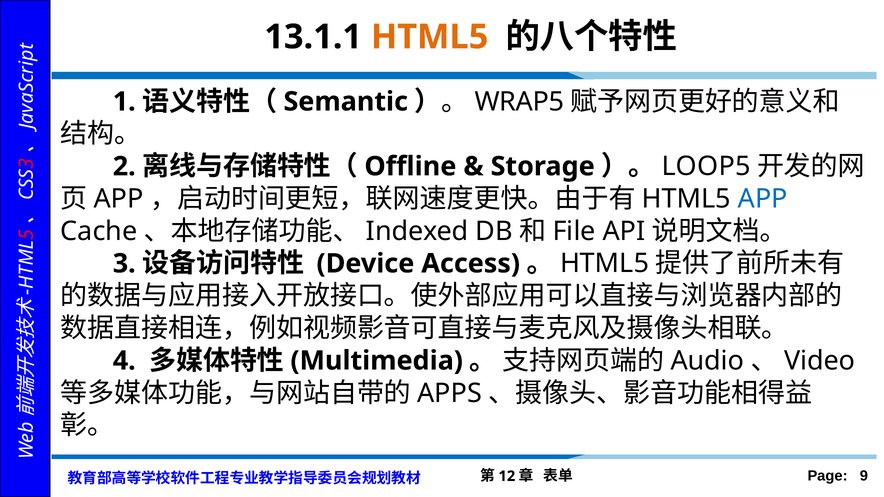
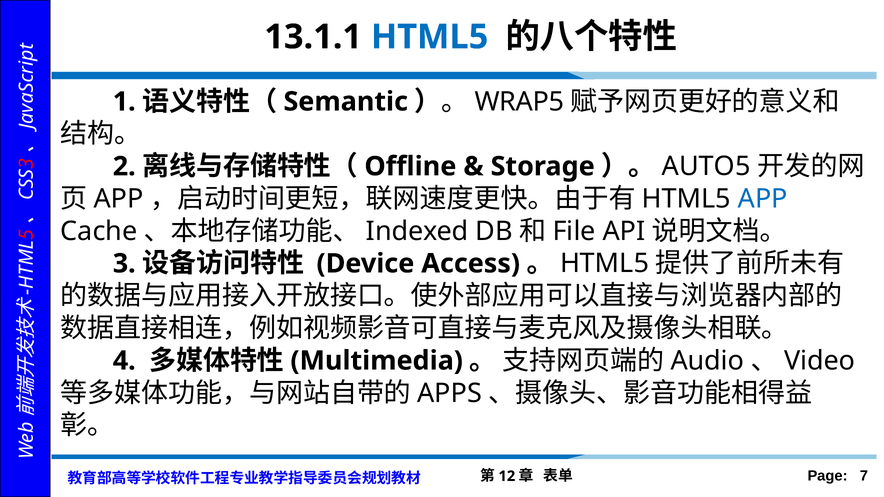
HTML5 colour: orange -> blue (430, 37)
LOOP5: LOOP5 -> AUTO5 (706, 166)
9: 9 -> 7 (864, 476)
